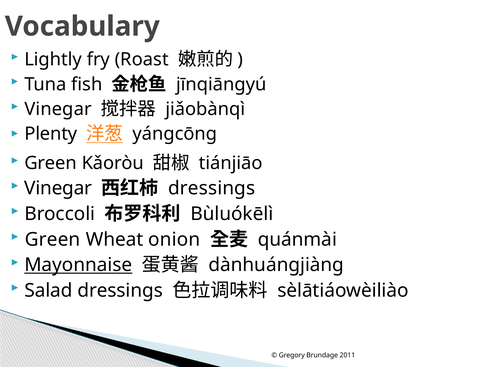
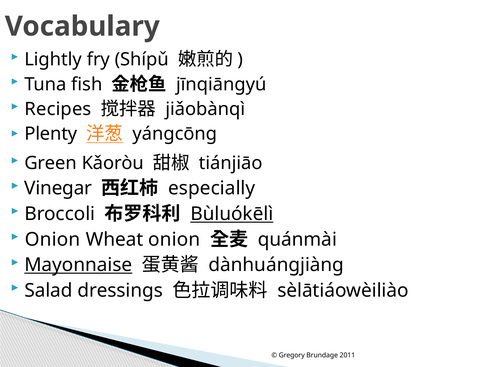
Roast: Roast -> Shípǔ (142, 60)
Vinegar: Vinegar -> Recipes (58, 109)
dressings: dressings -> especially (212, 188)
Bùluókēlì underline: none -> present (232, 214)
Green: Green -> Onion (53, 239)
